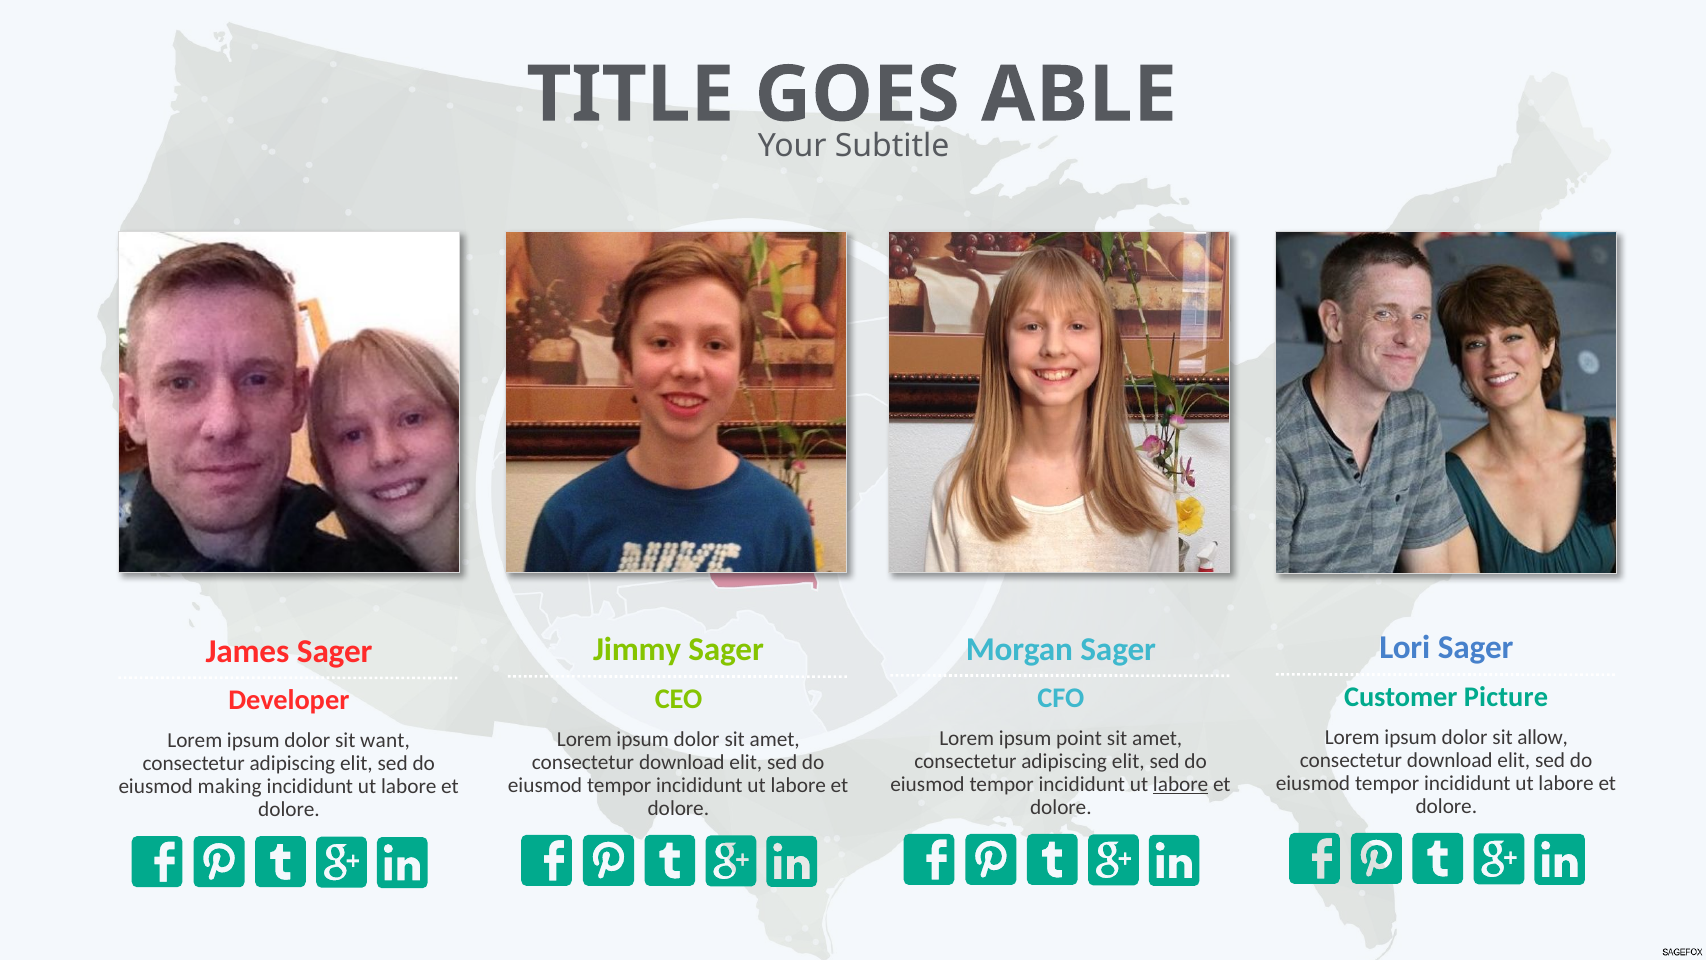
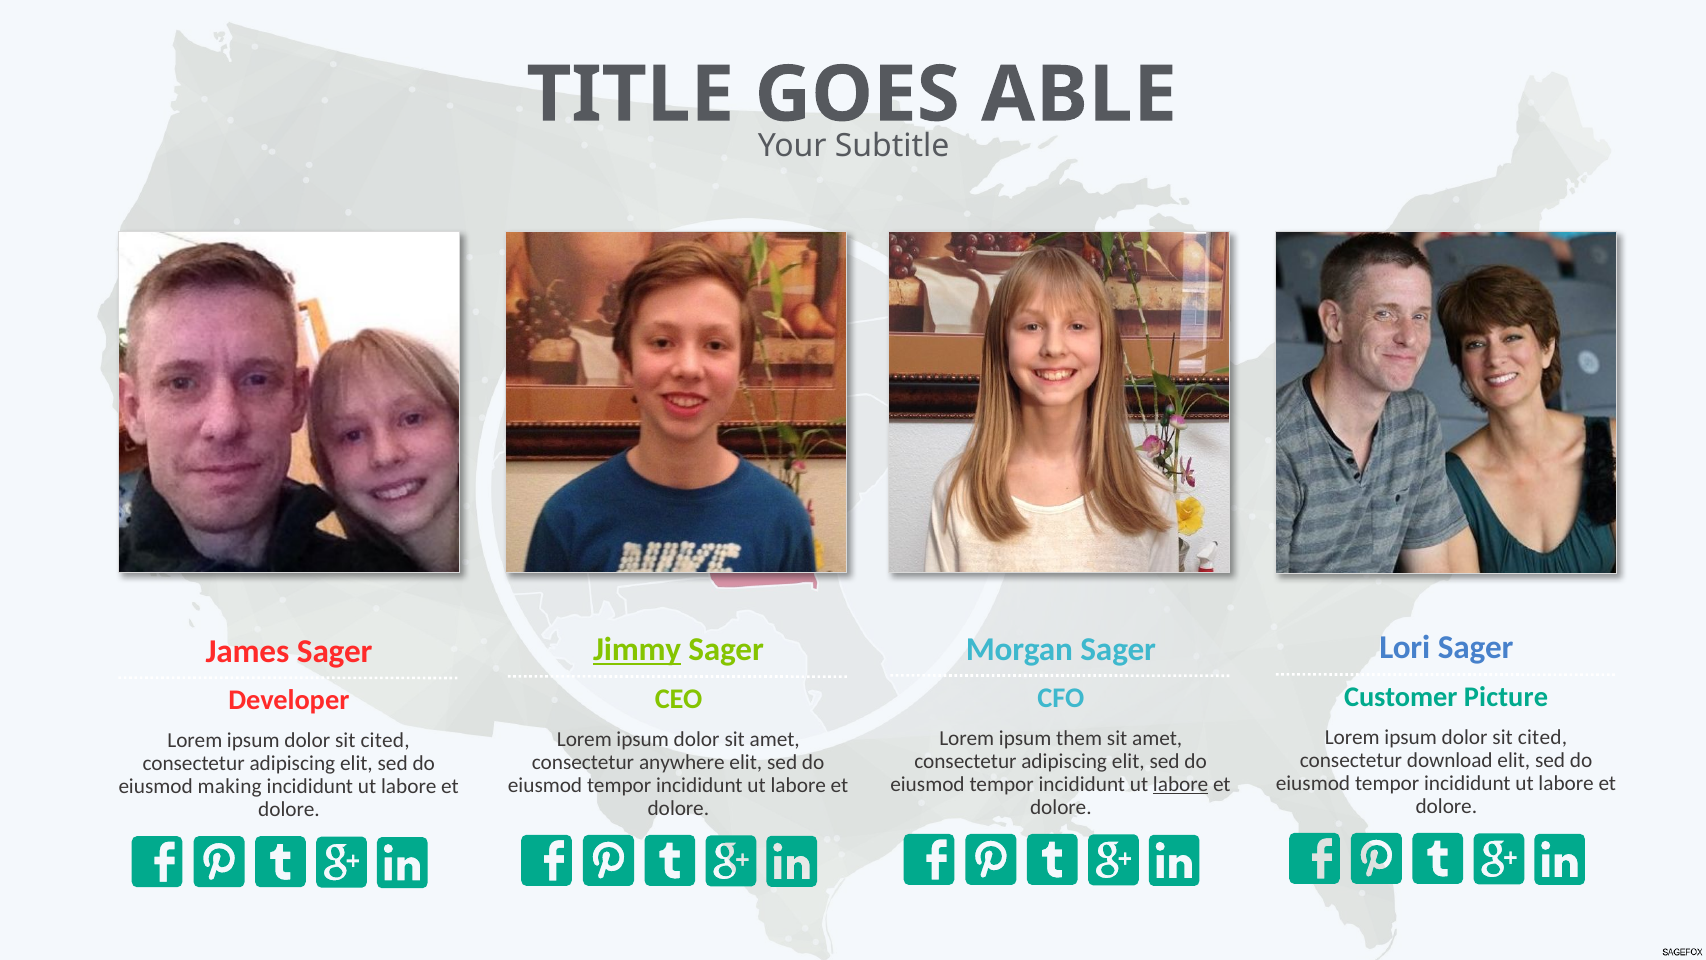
Jimmy underline: none -> present (637, 650)
allow: allow -> cited (1542, 737)
point: point -> them (1079, 738)
want: want -> cited (385, 740)
download: download -> anywhere (682, 762)
